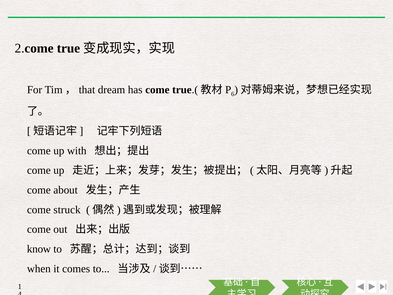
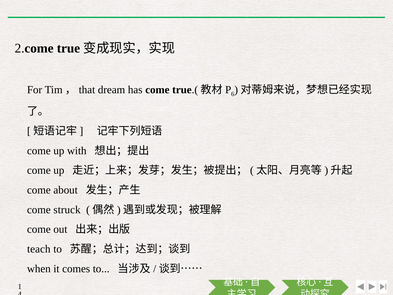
know: know -> teach (39, 249)
